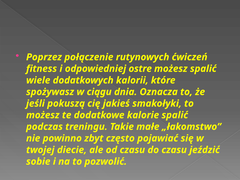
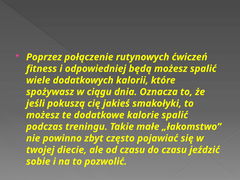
ostre: ostre -> będą (140, 69)
